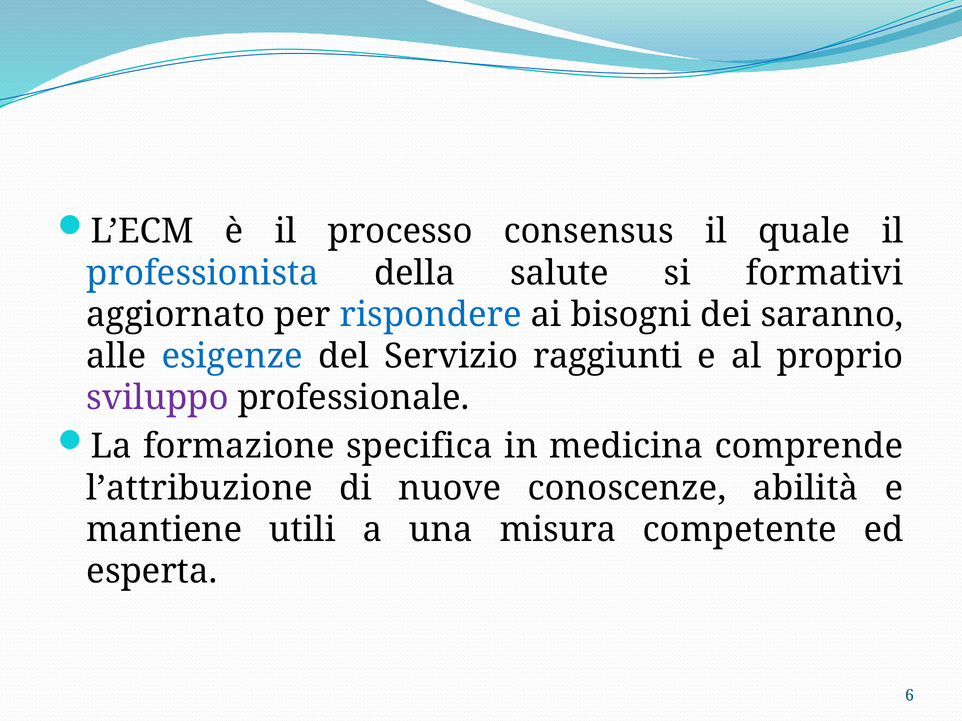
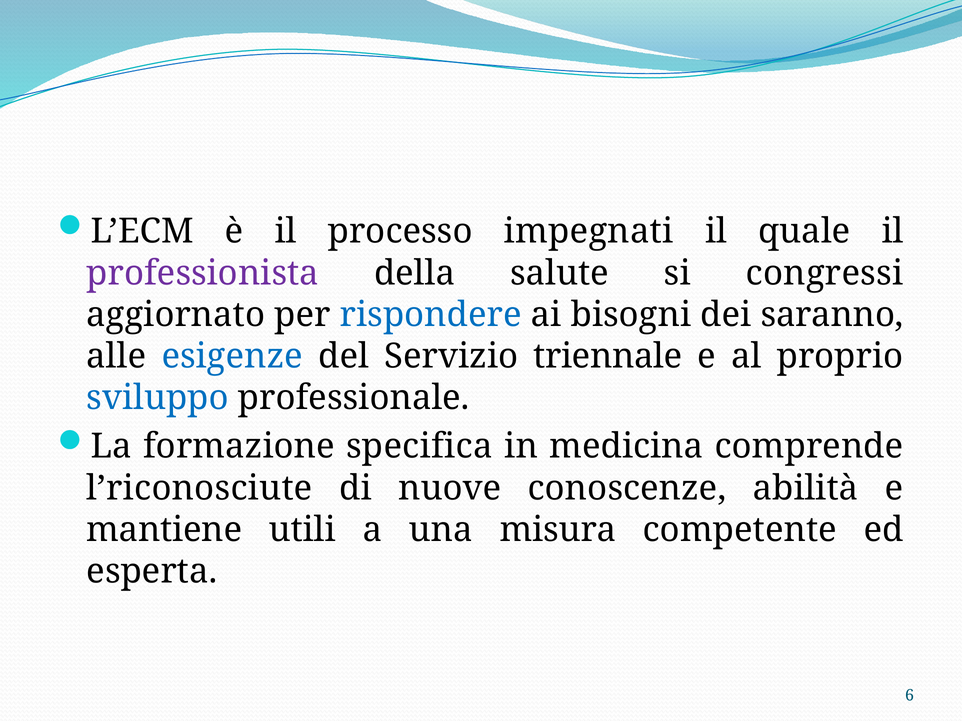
consensus: consensus -> impegnati (589, 232)
professionista colour: blue -> purple (203, 273)
formativi: formativi -> congressi (825, 273)
raggiunti: raggiunti -> triennale (608, 357)
sviluppo colour: purple -> blue (158, 398)
l’attribuzione: l’attribuzione -> l’riconosciute (200, 489)
